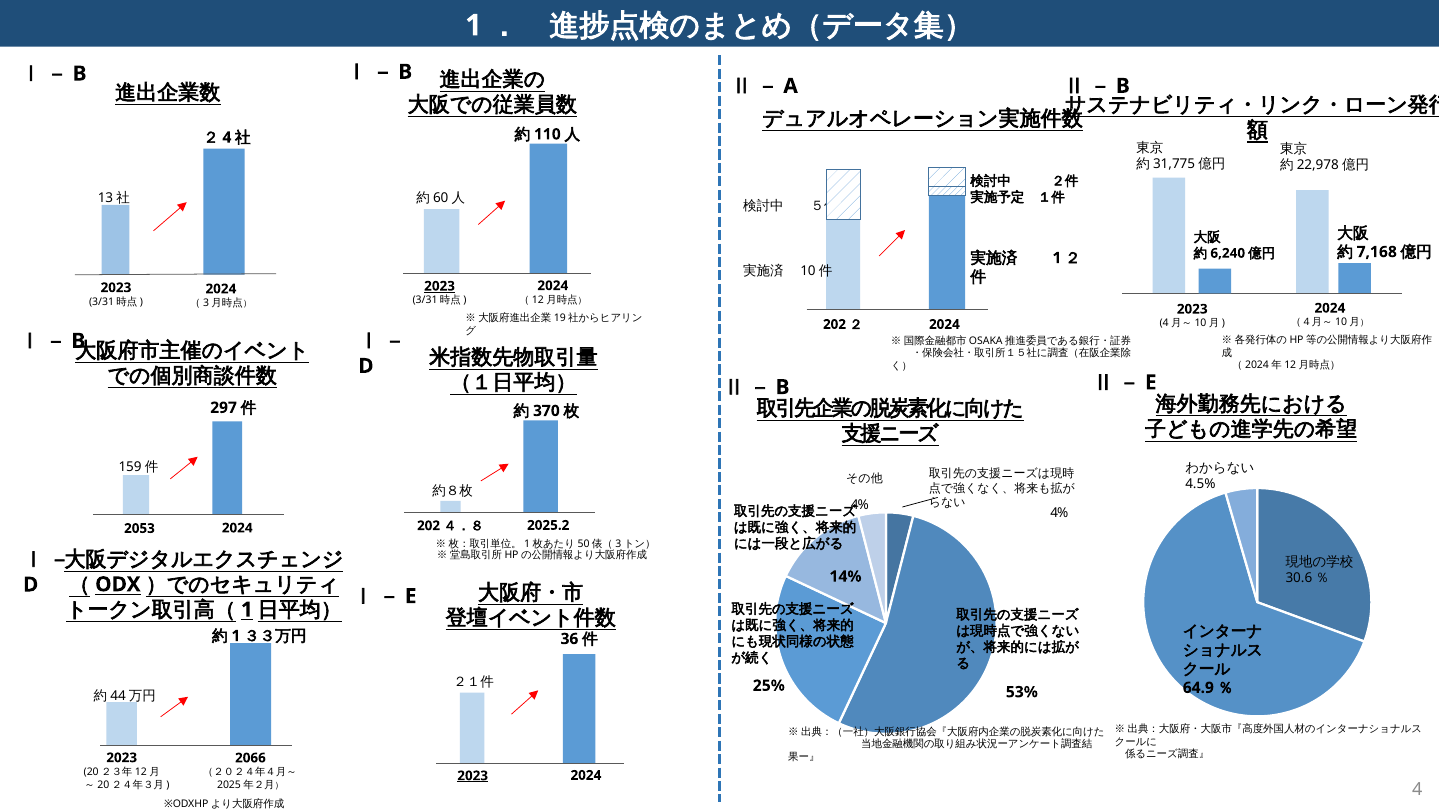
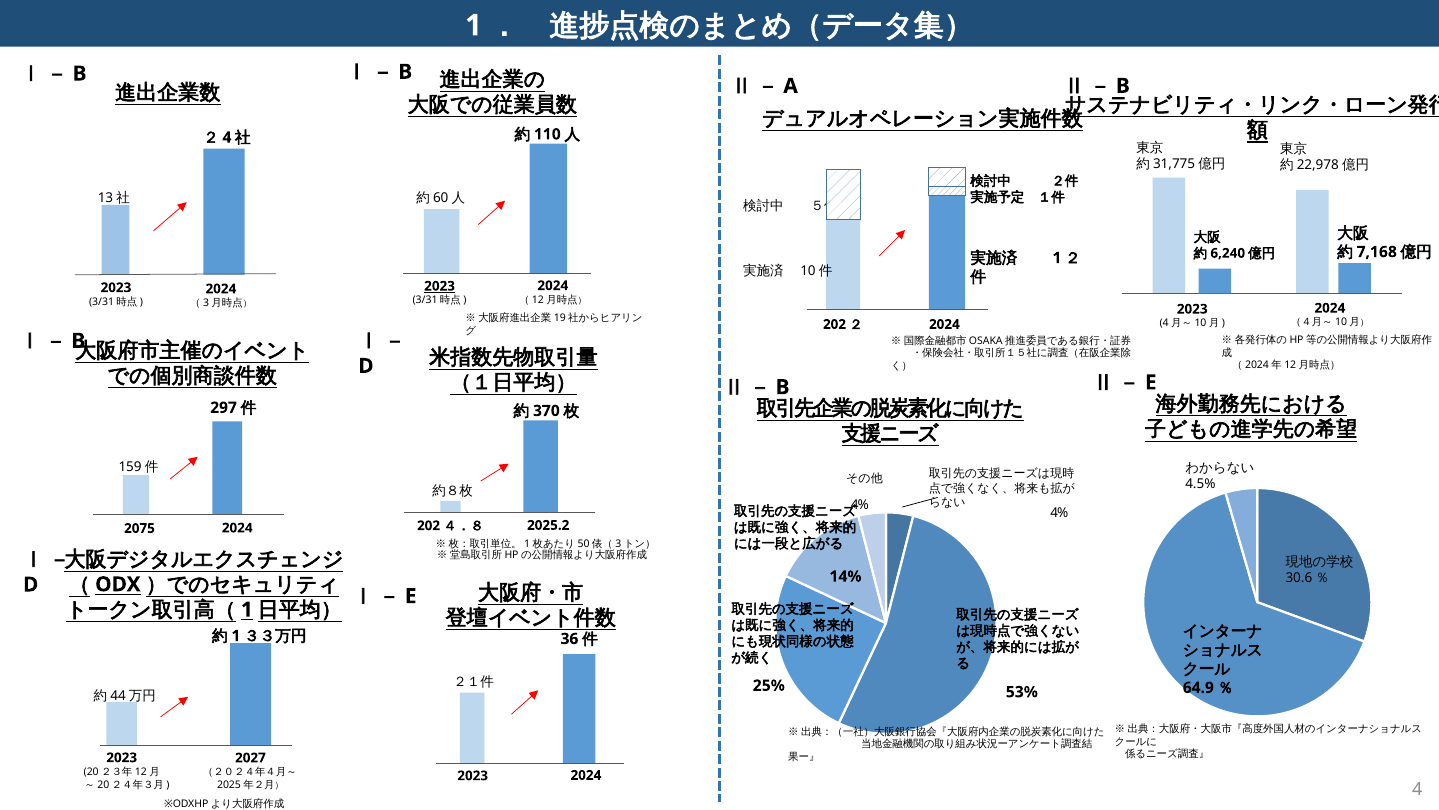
2053: 2053 -> 2075 (139, 528)
2066: 2066 -> 2027 (250, 757)
2023 underline: present -> none (473, 775)
